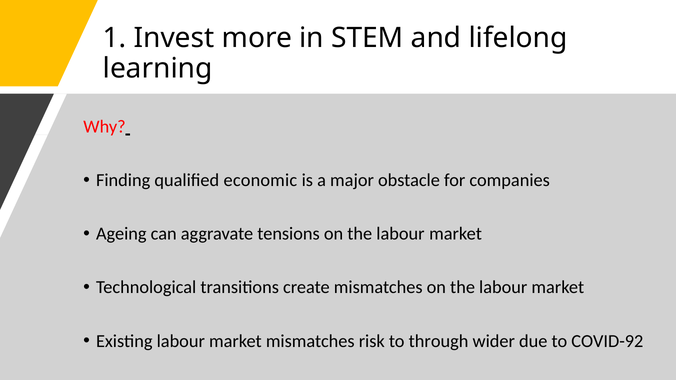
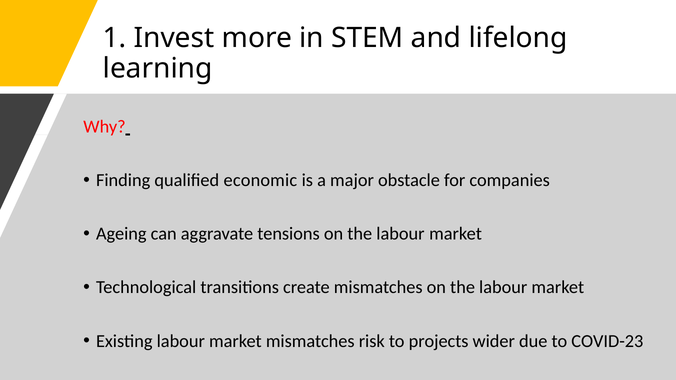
through: through -> projects (439, 341)
COVID-92: COVID-92 -> COVID-23 (607, 341)
